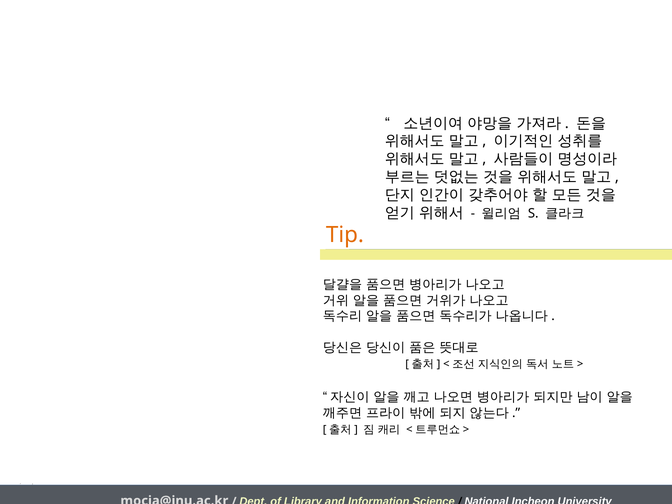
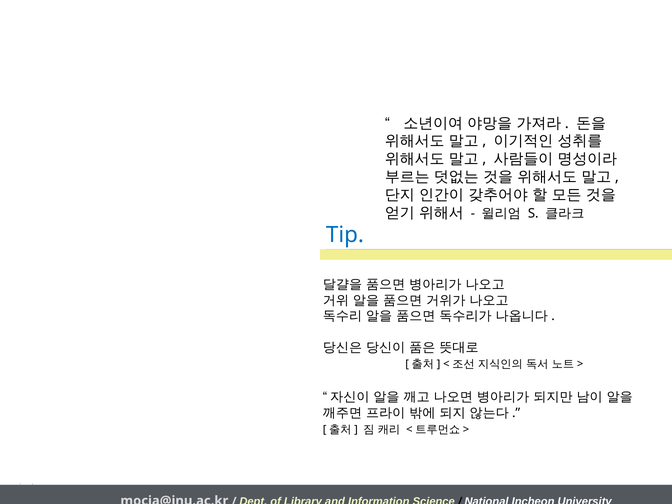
Tip colour: orange -> blue (345, 235)
